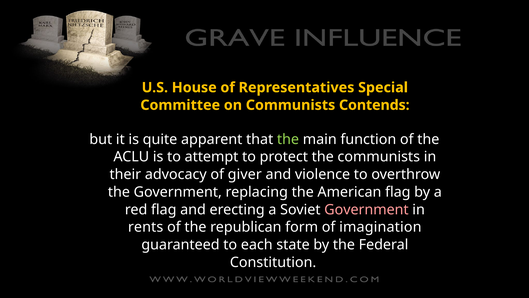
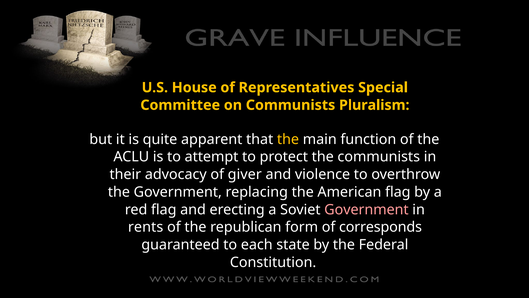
Contends: Contends -> Pluralism (374, 105)
the colour: light green -> yellow (288, 139)
imagination: imagination -> corresponds (381, 227)
